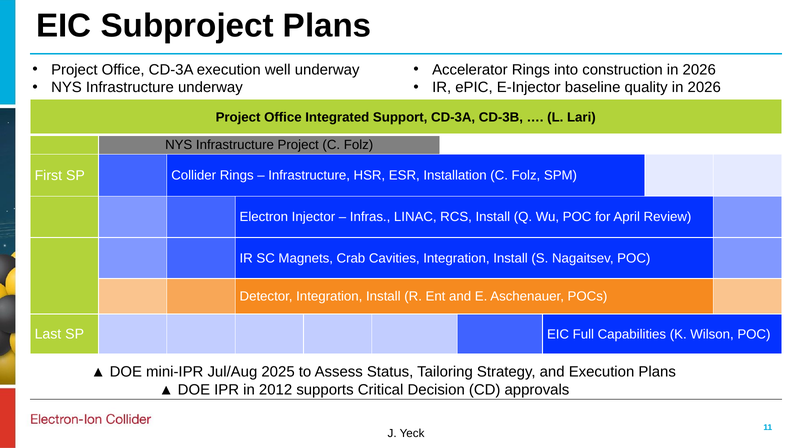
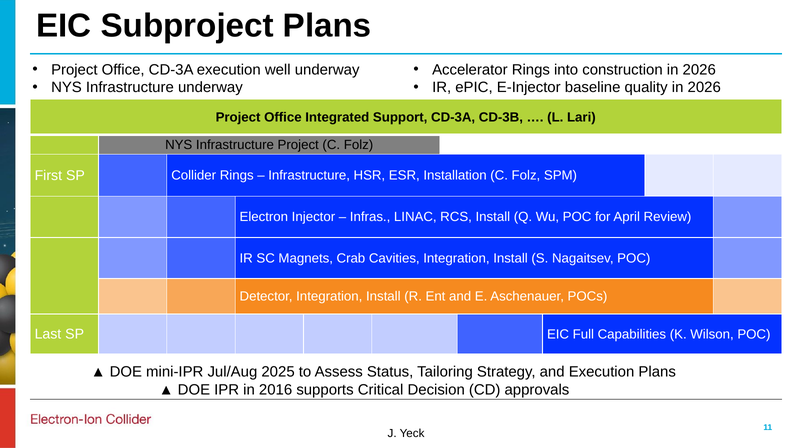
2012: 2012 -> 2016 (276, 390)
